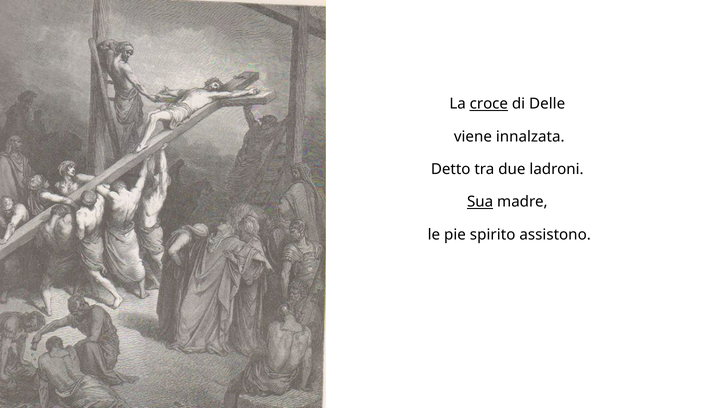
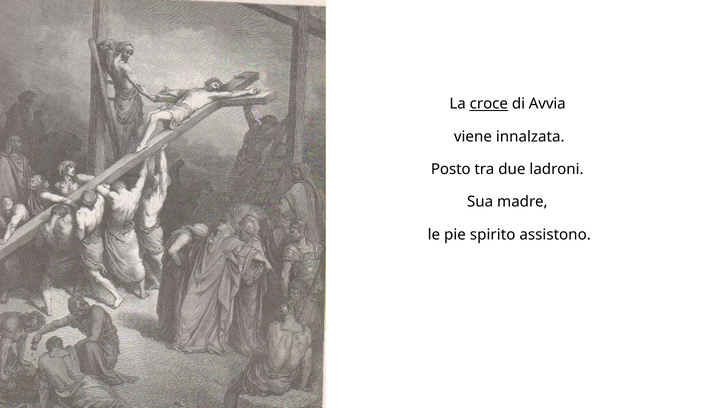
Delle: Delle -> Avvia (547, 104)
Detto: Detto -> Posto (451, 169)
Sua underline: present -> none (480, 202)
